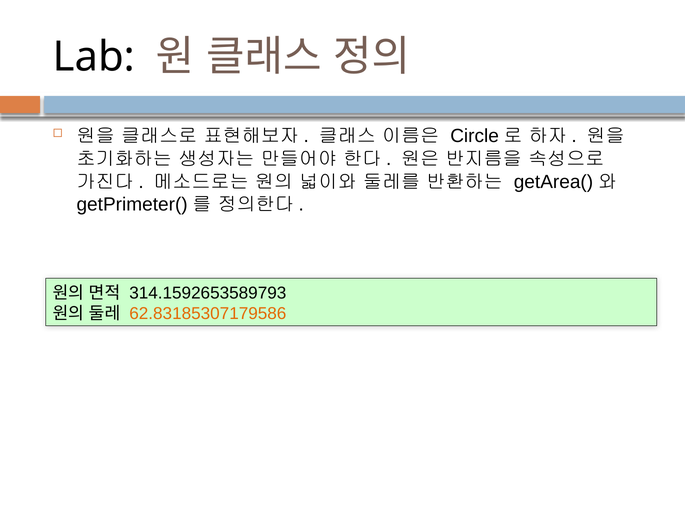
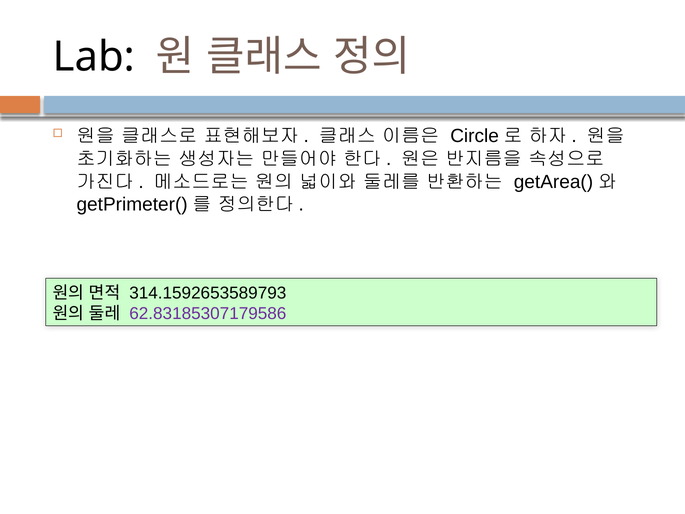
62.83185307179586 colour: orange -> purple (208, 313)
